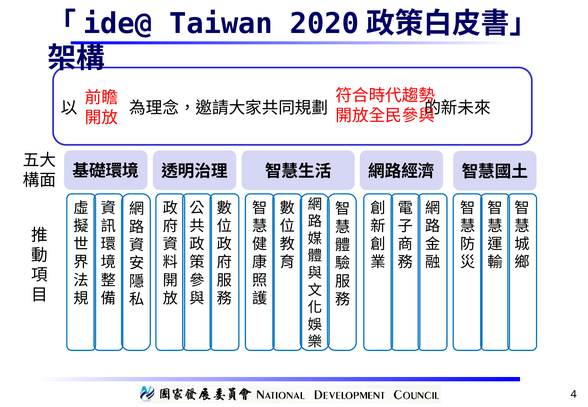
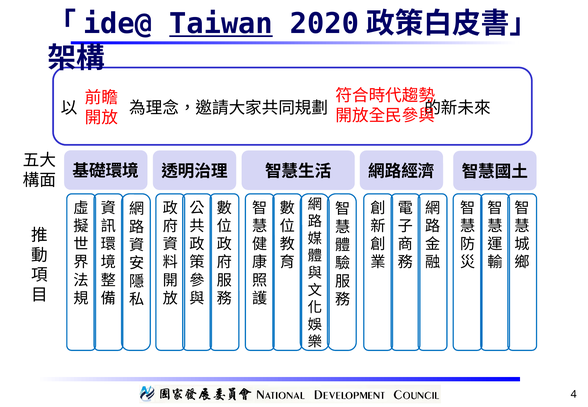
Taiwan underline: none -> present (221, 24)
